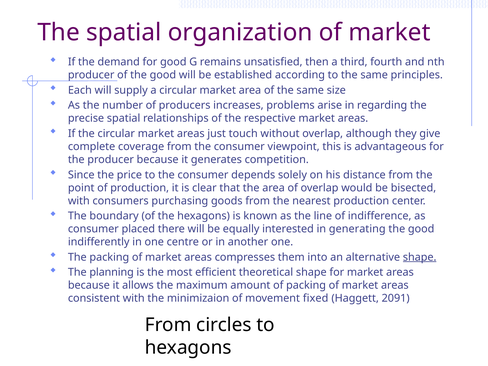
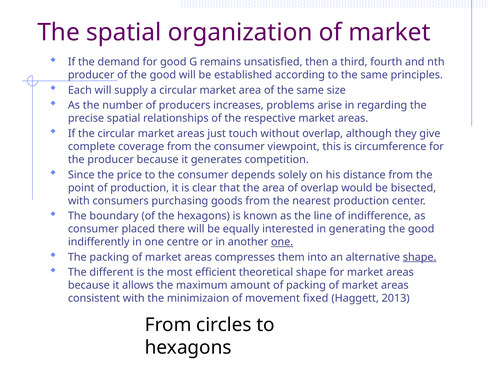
advantageous: advantageous -> circumference (390, 147)
one underline: none -> present (282, 242)
planning: planning -> different (112, 272)
2091: 2091 -> 2013 (396, 298)
